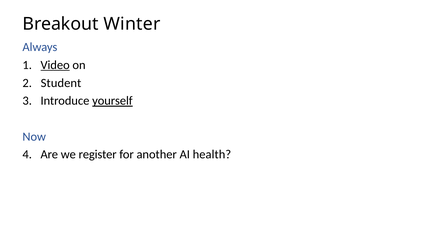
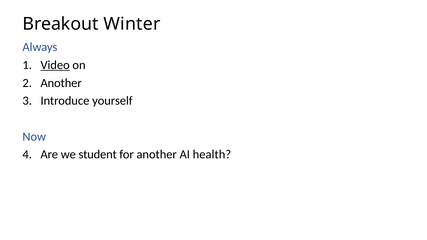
Student: Student -> Another (61, 83)
yourself underline: present -> none (112, 101)
register: register -> student (98, 155)
